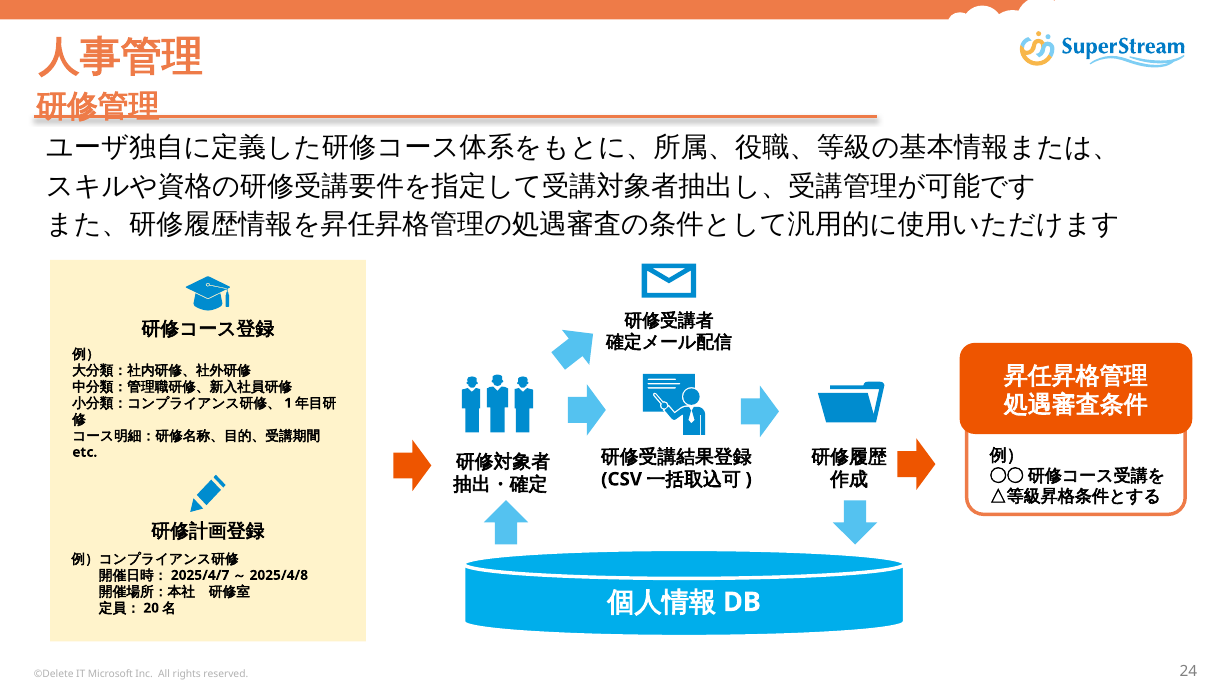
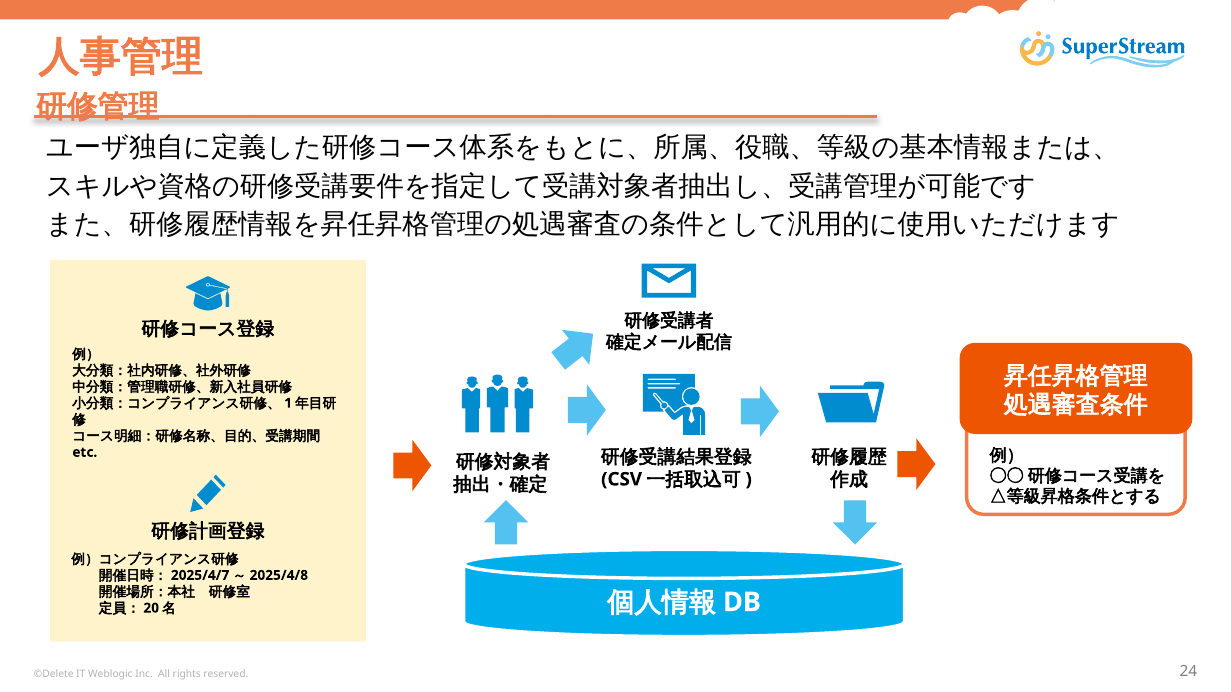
Microsoft: Microsoft -> Weblogic (110, 675)
